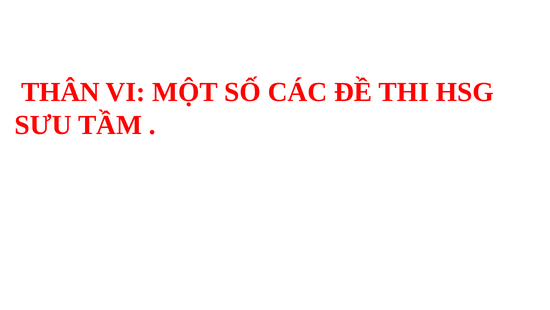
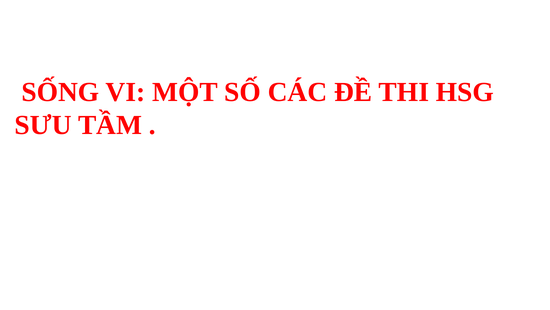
THÂN: THÂN -> SỐNG (60, 92)
